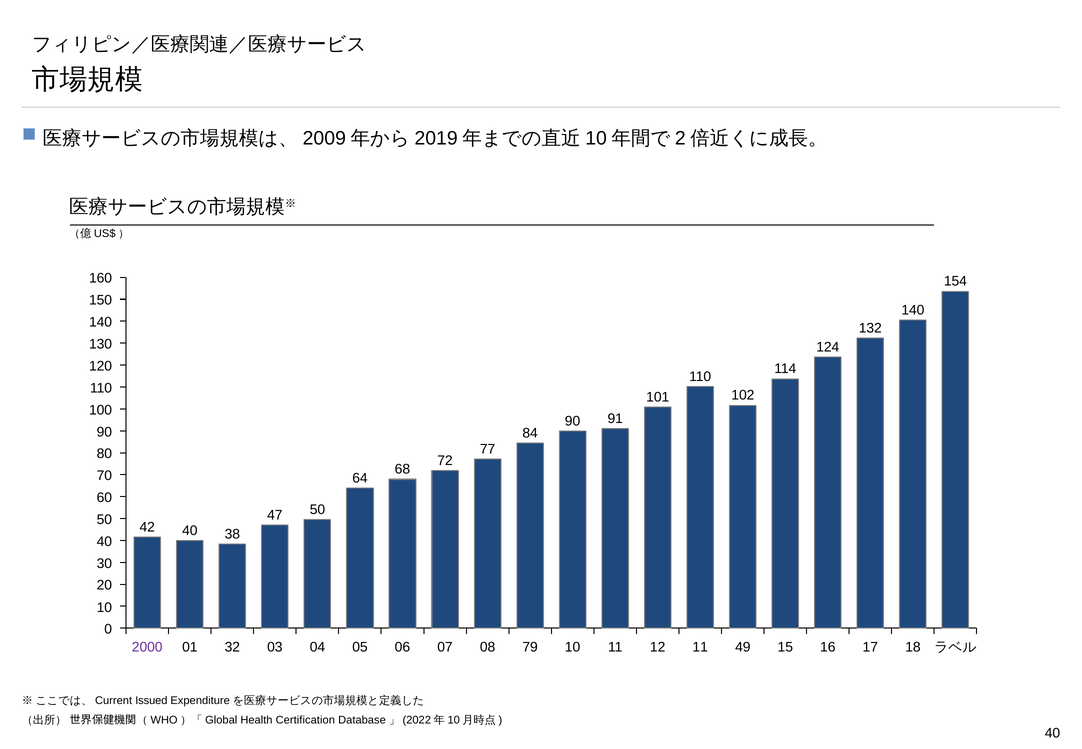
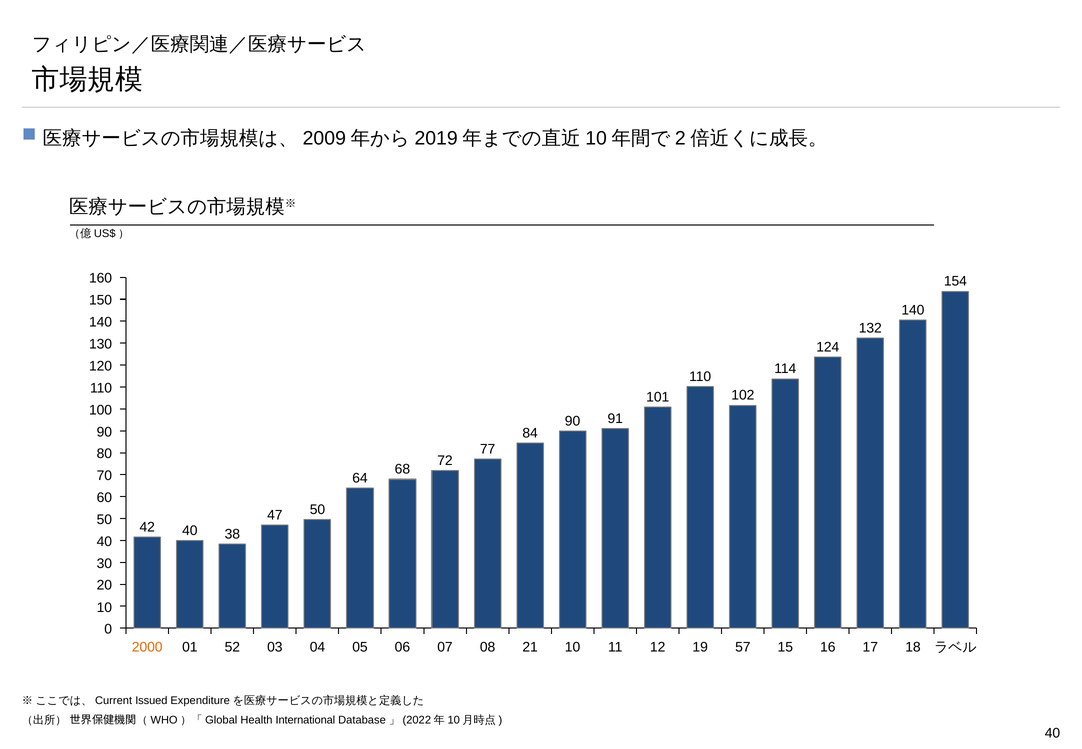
2000 colour: purple -> orange (147, 647)
32: 32 -> 52 (232, 647)
79: 79 -> 21 (530, 647)
10 11: 11 -> 19 (700, 647)
49: 49 -> 57 (743, 647)
Certification: Certification -> International (305, 720)
